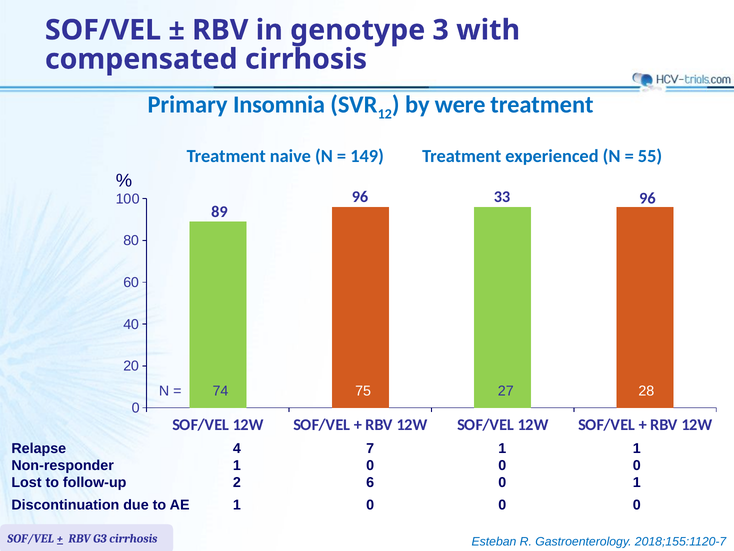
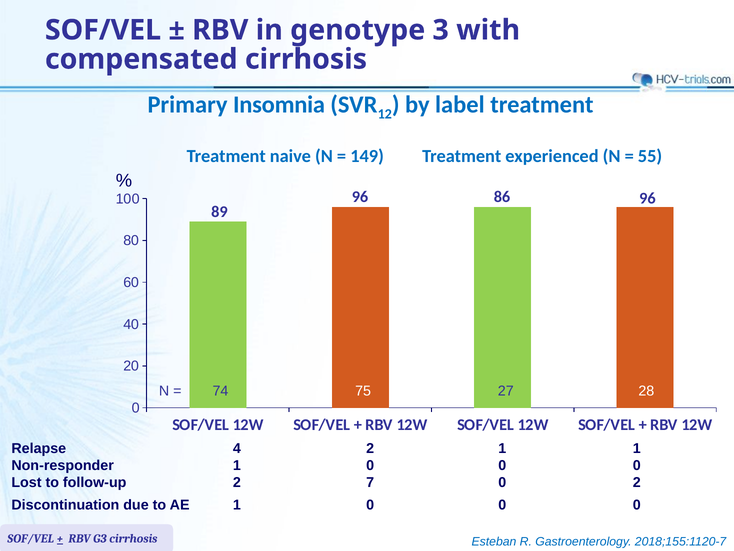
were: were -> label (460, 104)
33: 33 -> 86 (502, 197)
4 7: 7 -> 2 (370, 448)
6: 6 -> 7 (370, 482)
0 1: 1 -> 2 (637, 482)
